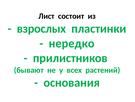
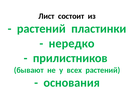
взрослых: взрослых -> растений (41, 28)
